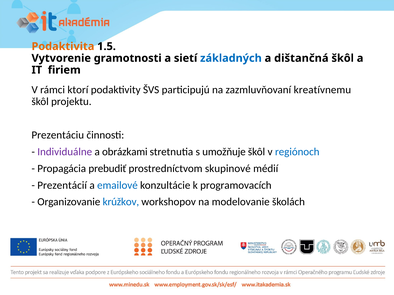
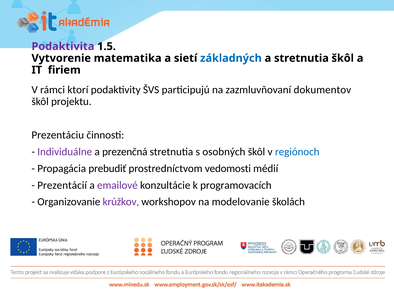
Podaktivita colour: orange -> purple (63, 46)
gramotnosti: gramotnosti -> matematika (128, 58)
a dištančná: dištančná -> stretnutia (301, 58)
kreatívnemu: kreatívnemu -> dokumentov (322, 90)
obrázkami: obrázkami -> prezenčná (125, 152)
umožňuje: umožňuje -> osobných (224, 152)
skupinové: skupinové -> vedomosti (228, 169)
emailové colour: blue -> purple (117, 185)
krúžkov colour: blue -> purple (121, 202)
